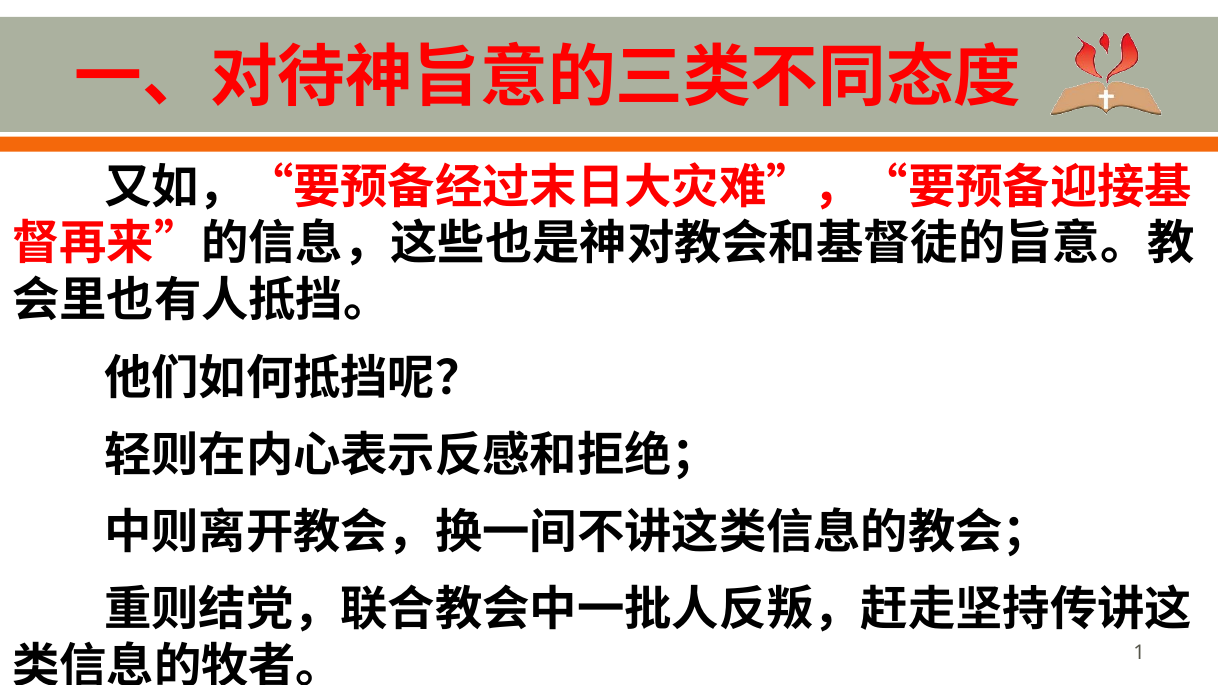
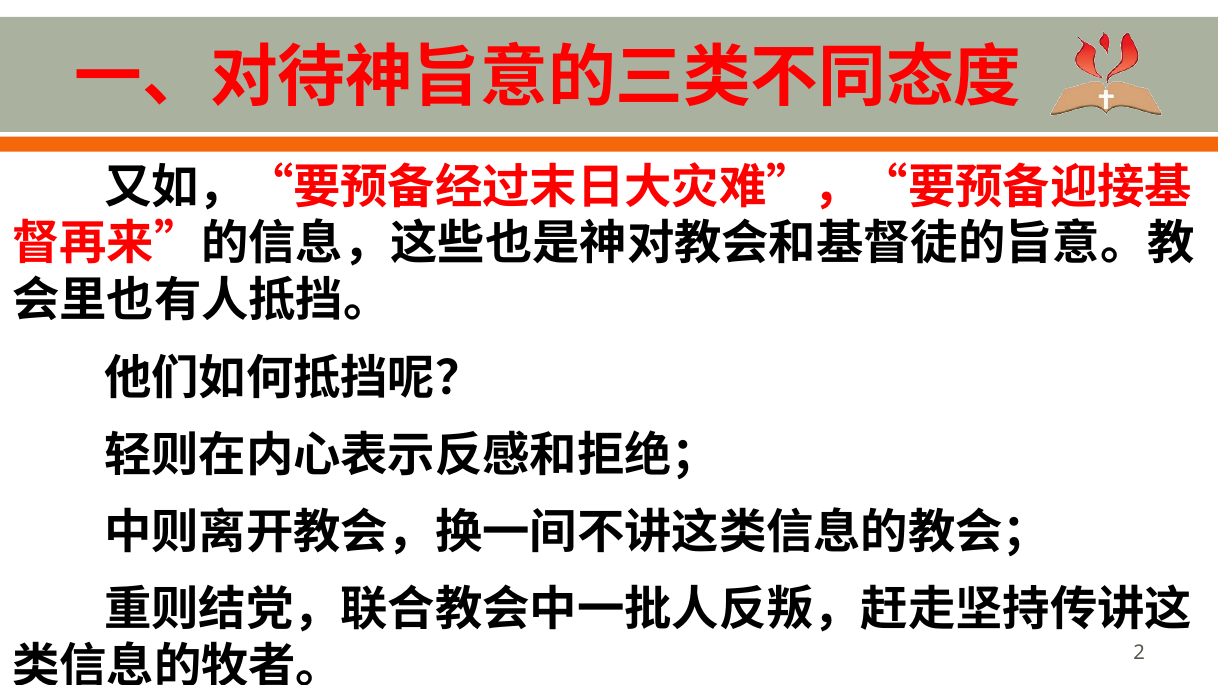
1: 1 -> 2 (1139, 653)
